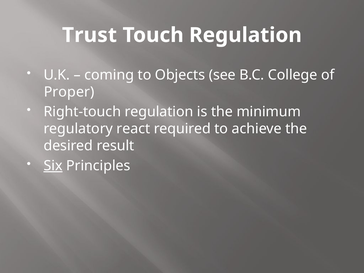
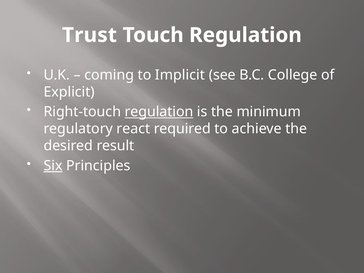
Objects: Objects -> Implicit (180, 75)
Proper: Proper -> Explicit (69, 92)
regulation underline: none -> present (159, 112)
